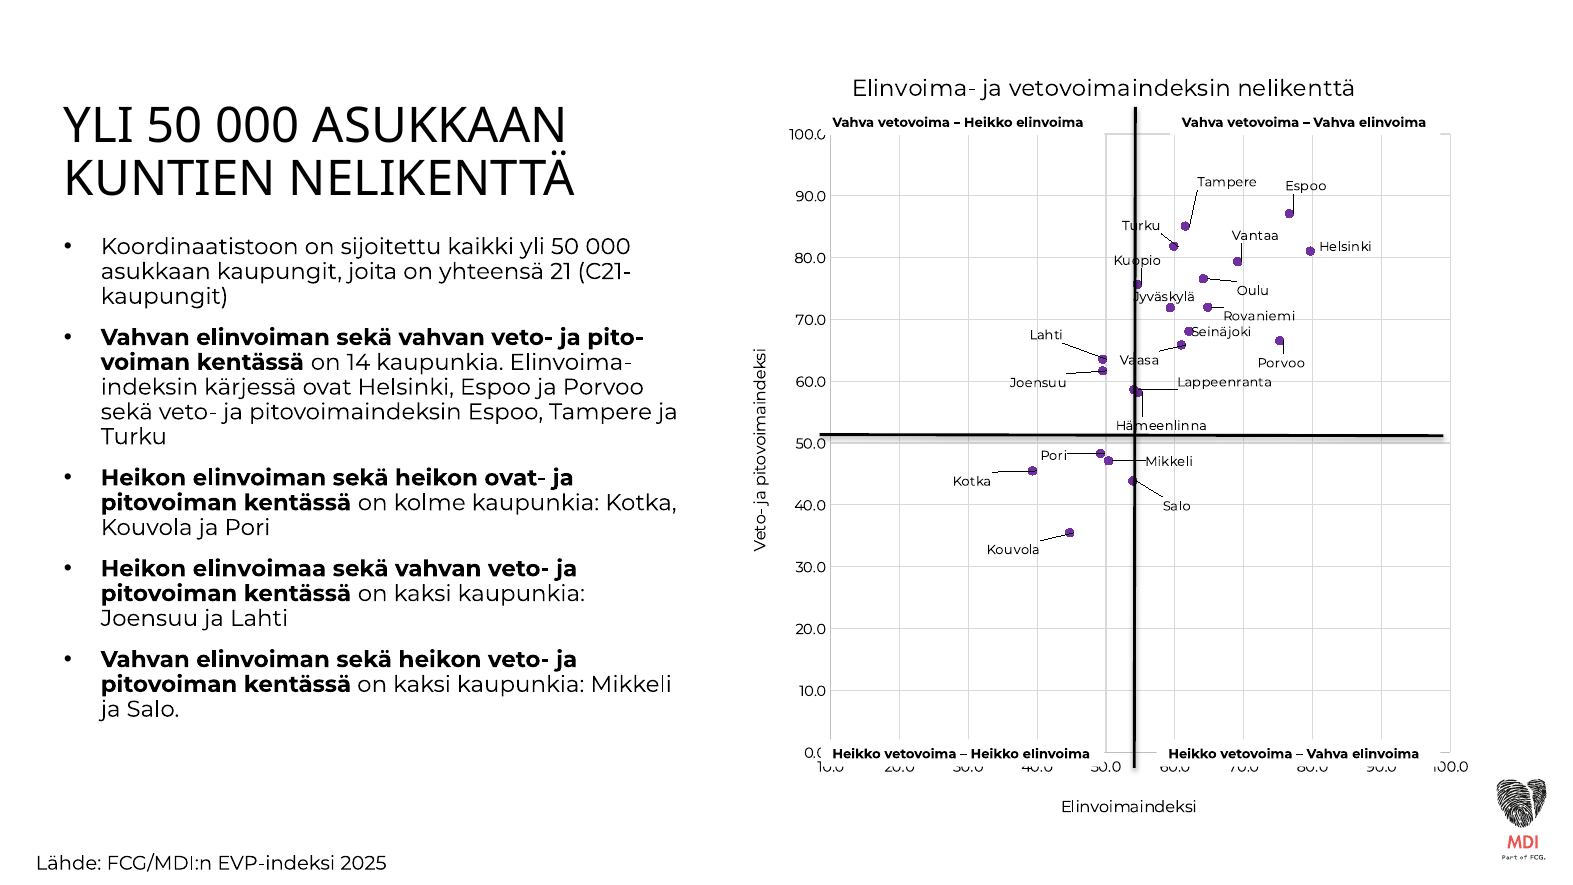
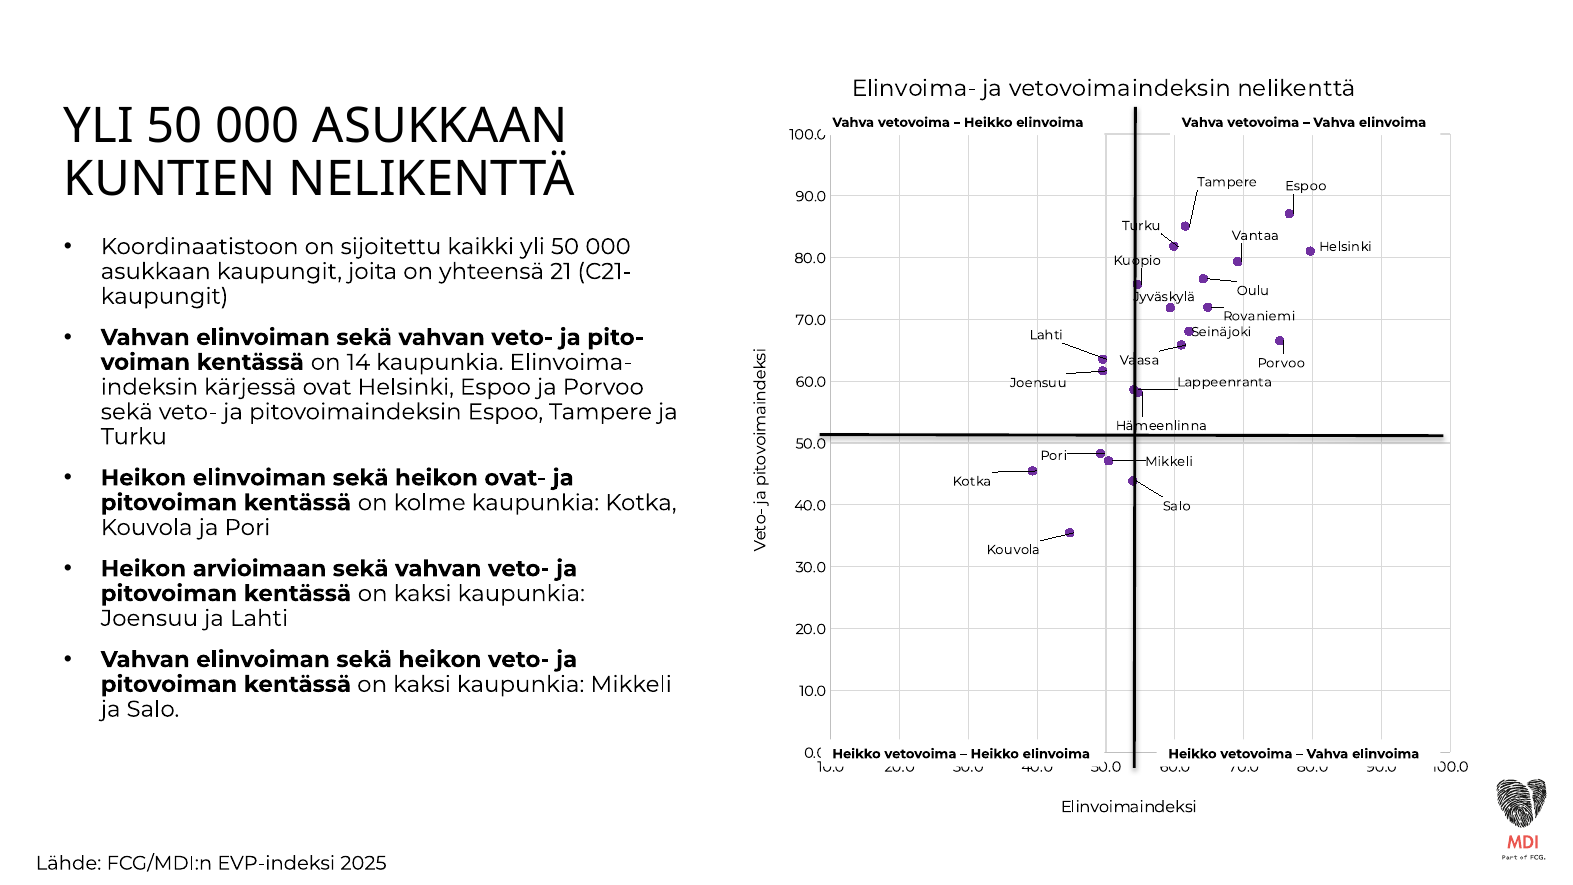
elinvoimaa: elinvoimaa -> arvioimaan (260, 569)
